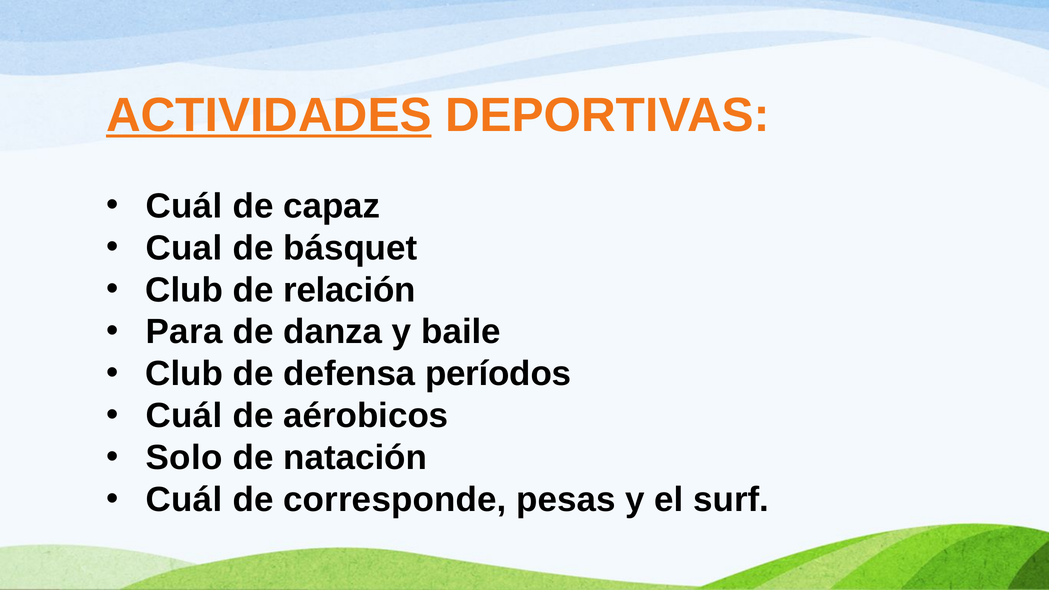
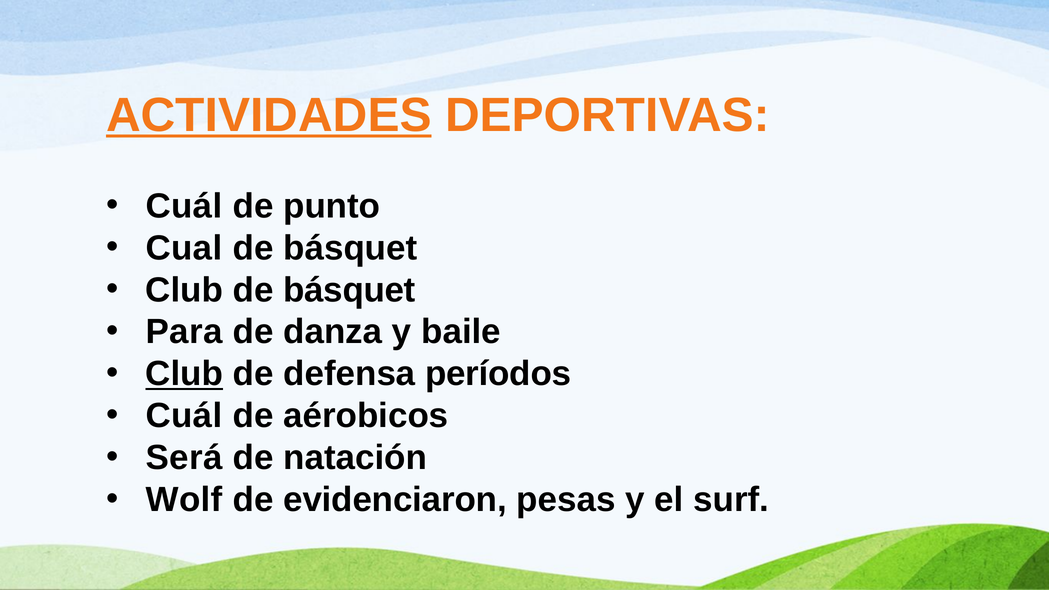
capaz: capaz -> punto (332, 206)
Club de relación: relación -> básquet (349, 290)
Club underline: none -> present (184, 374)
Solo: Solo -> Será (184, 458)
Cuál: Cuál -> Wolf (184, 500)
corresponde: corresponde -> evidenciaron (395, 500)
